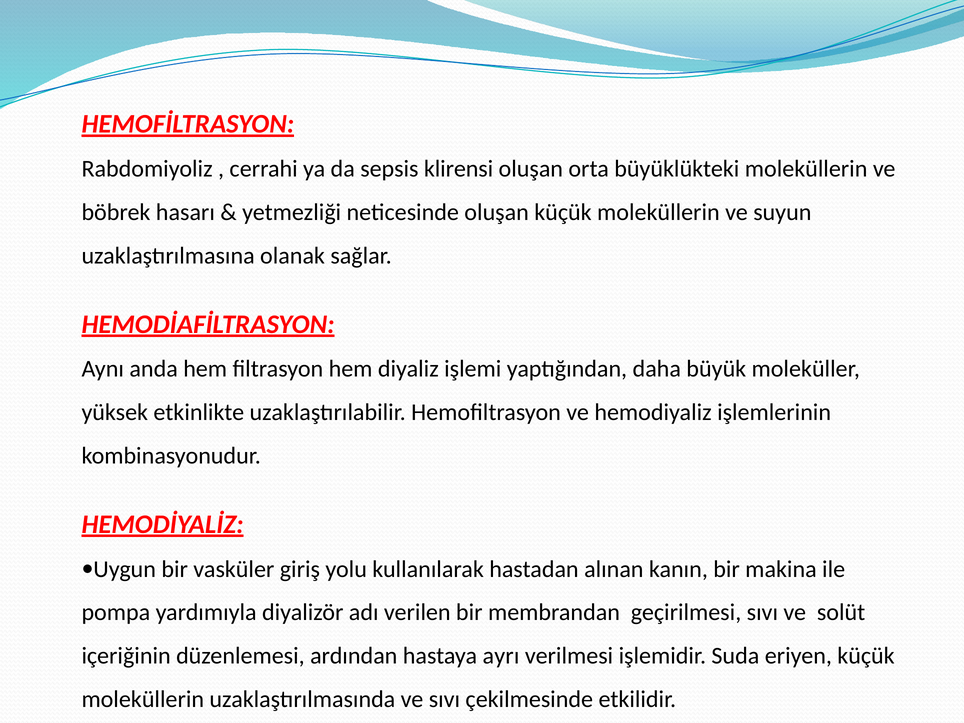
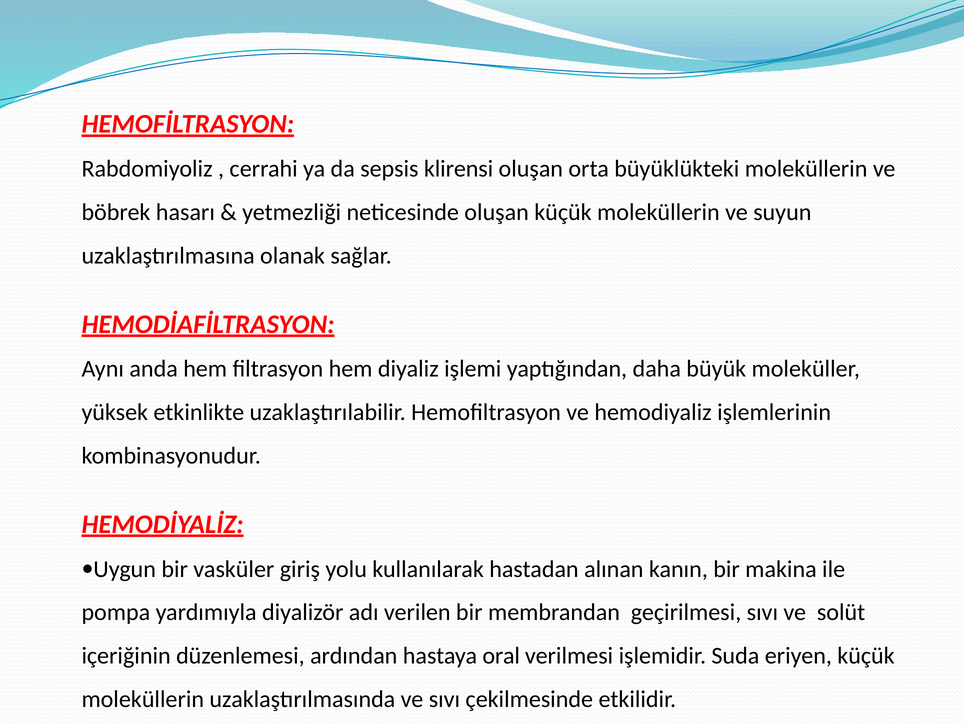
ayrı: ayrı -> oral (501, 656)
